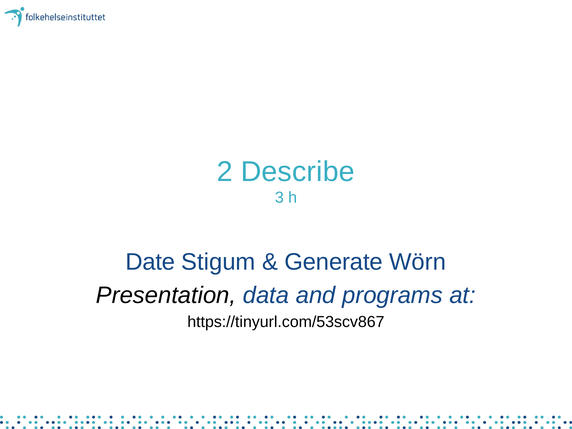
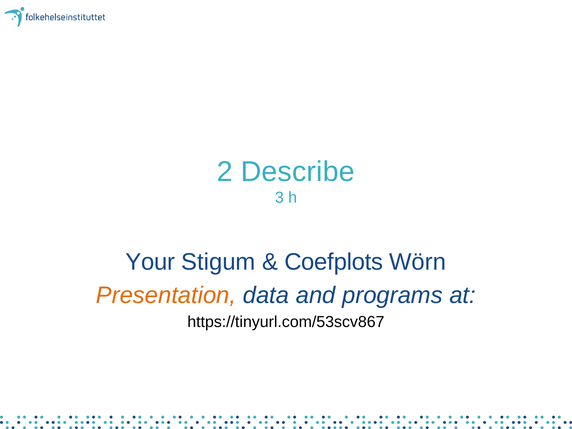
Date: Date -> Your (150, 262)
Generate: Generate -> Coefplots (334, 262)
Presentation colour: black -> orange (166, 295)
